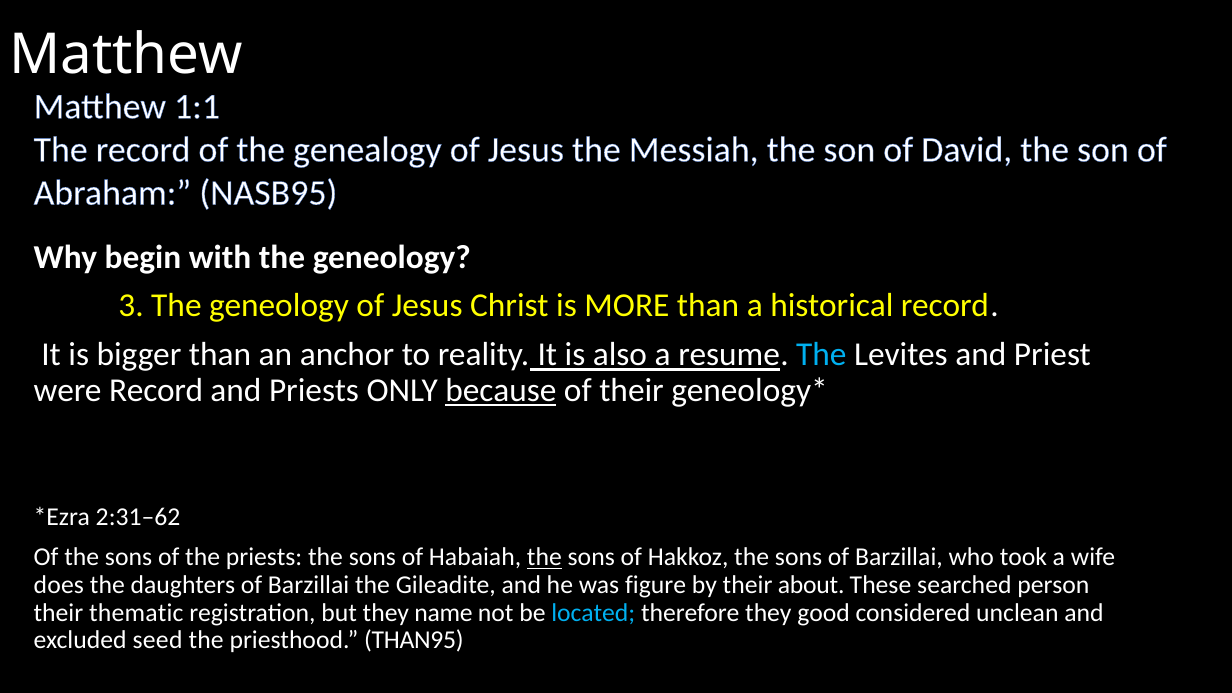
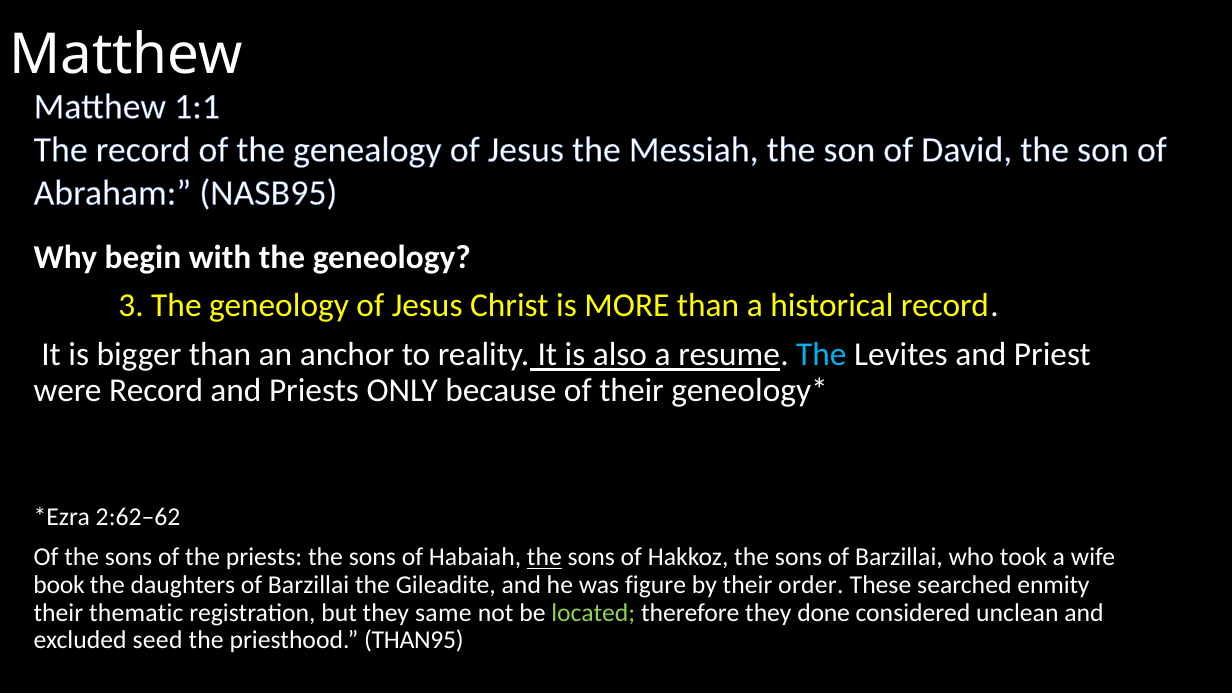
because underline: present -> none (501, 391)
2:31–62: 2:31–62 -> 2:62–62 (138, 517)
does: does -> book (59, 585)
about: about -> order (811, 585)
person: person -> enmity (1054, 585)
name: name -> same (443, 613)
located colour: light blue -> light green (593, 613)
good: good -> done (824, 613)
